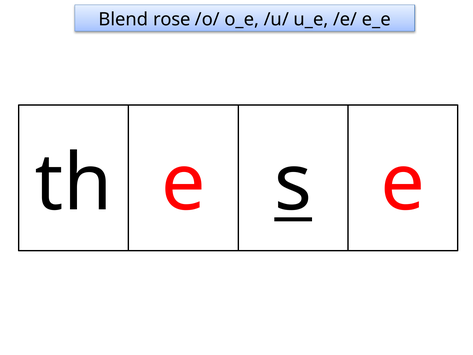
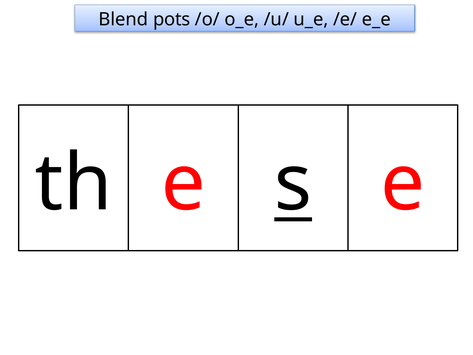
rose: rose -> pots (172, 19)
